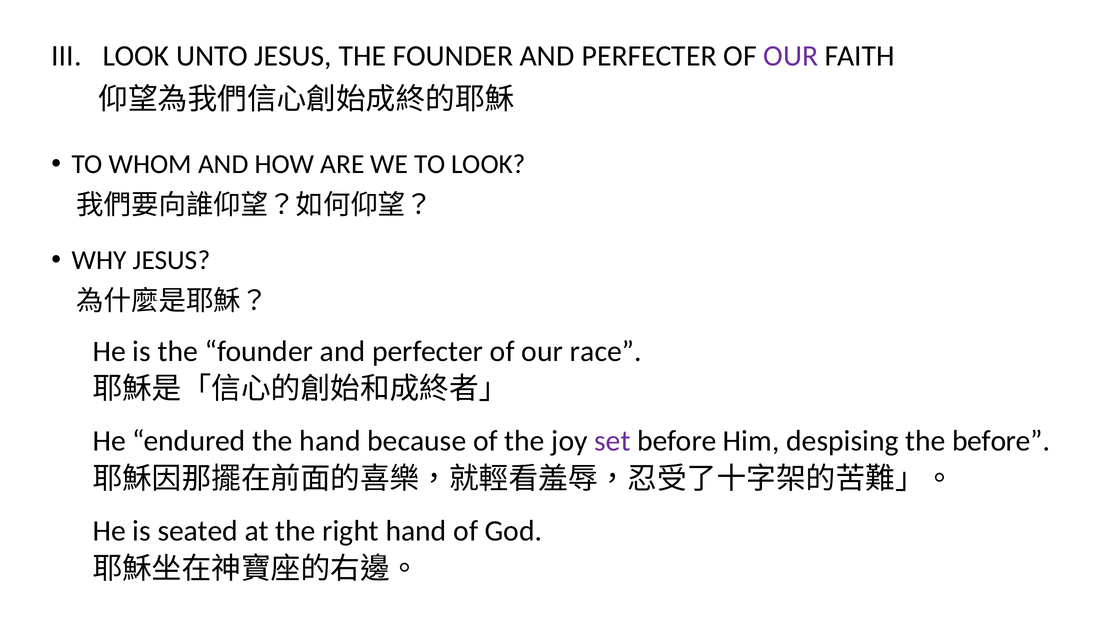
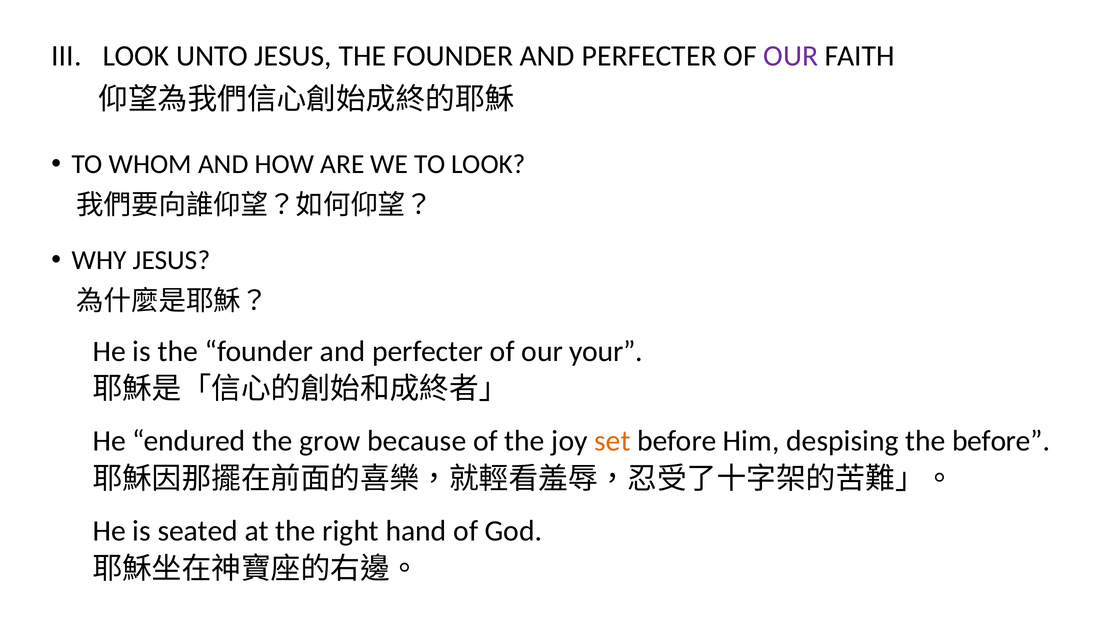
race: race -> your (606, 351)
the hand: hand -> grow (330, 441)
set colour: purple -> orange (612, 441)
